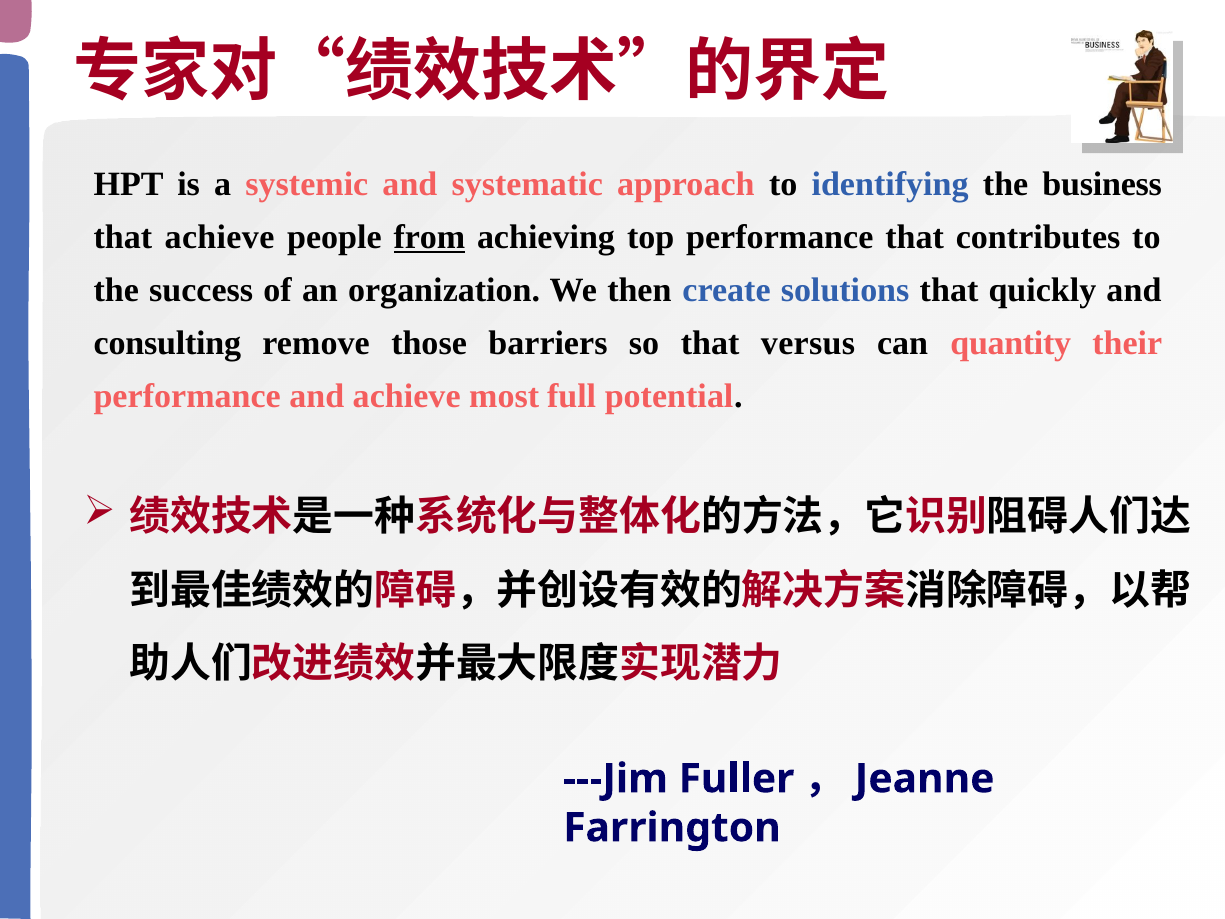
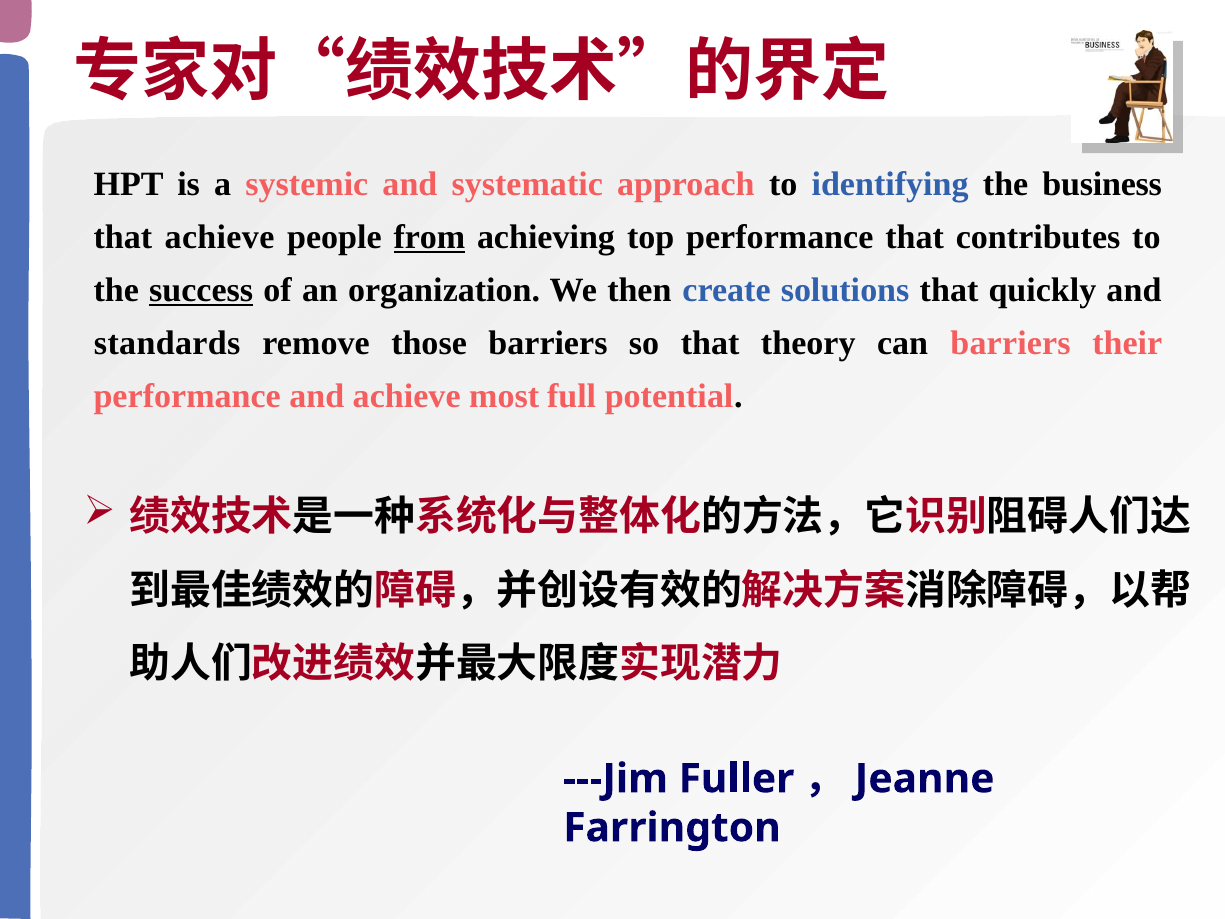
success underline: none -> present (201, 290)
consulting: consulting -> standards (167, 343)
versus: versus -> theory (808, 343)
can quantity: quantity -> barriers (1011, 343)
